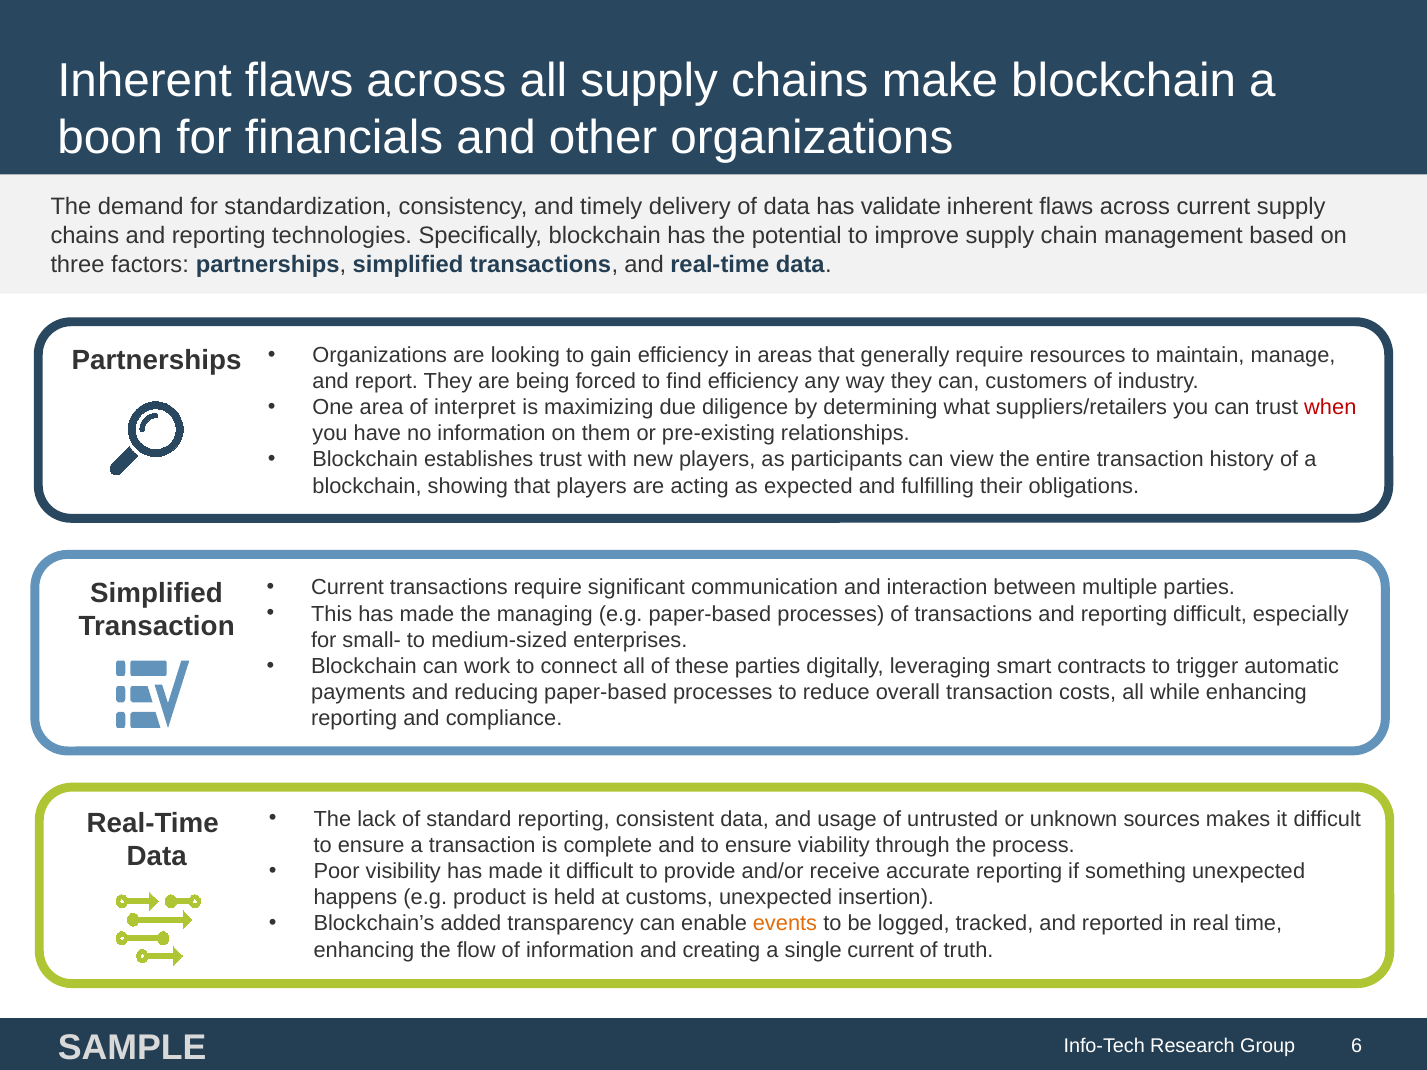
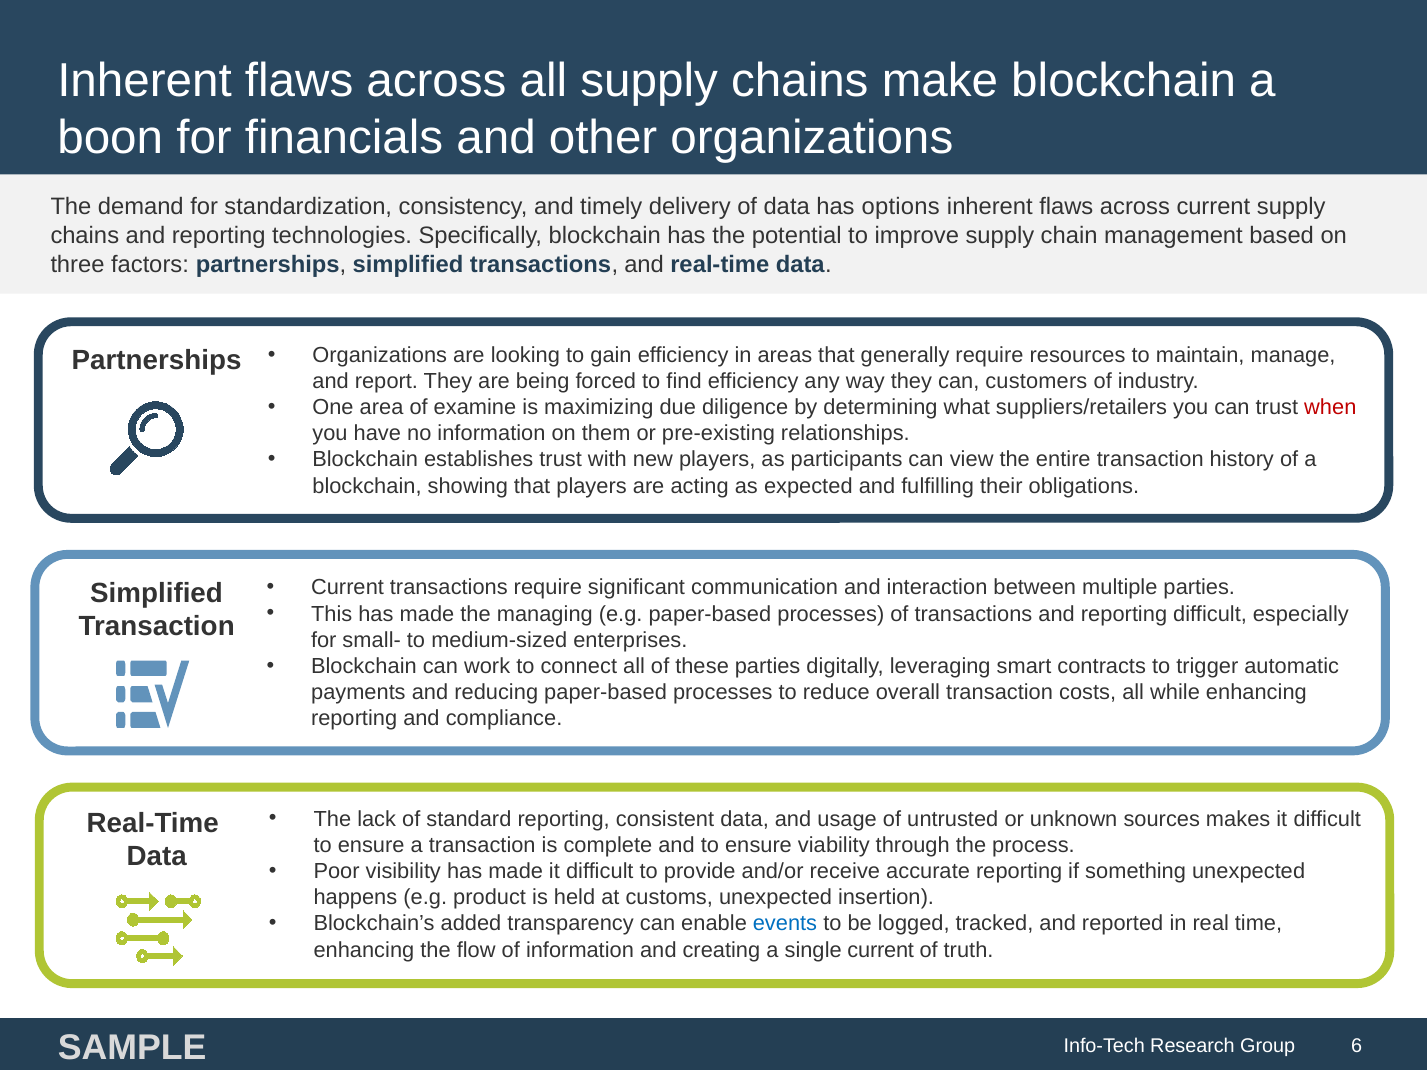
validate: validate -> options (901, 207)
interpret: interpret -> examine (475, 408)
events colour: orange -> blue (785, 924)
